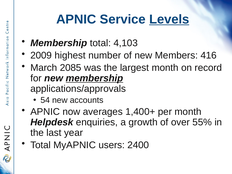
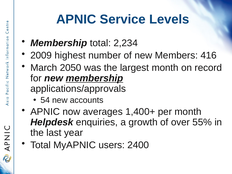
Levels underline: present -> none (169, 19)
4,103: 4,103 -> 2,234 (126, 43)
2085: 2085 -> 2050 (71, 68)
